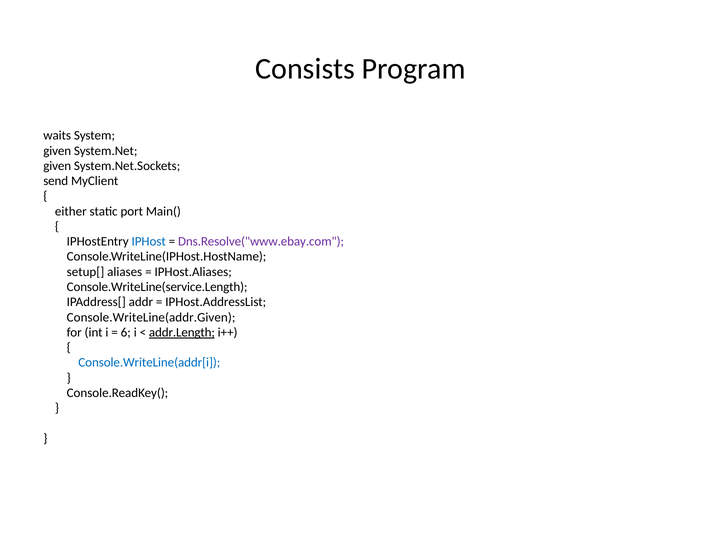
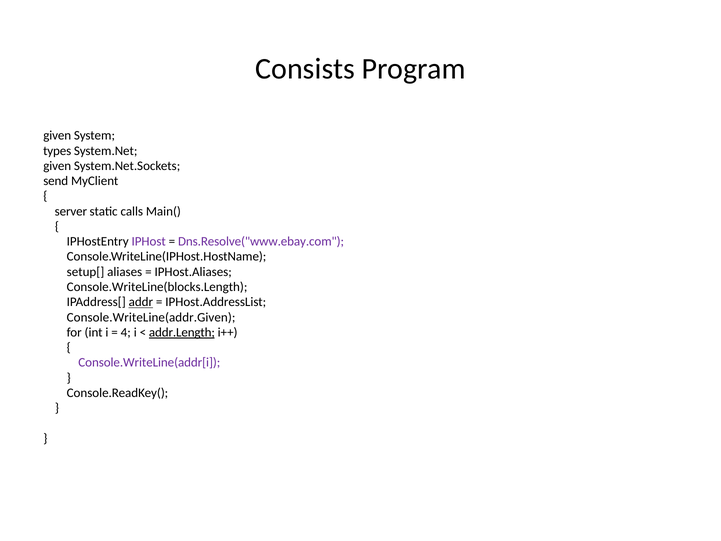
waits: waits -> given (57, 136)
given: given -> types (57, 151)
either: either -> server (71, 211)
port: port -> calls (132, 211)
IPHost colour: blue -> purple (149, 241)
Console.WriteLine(service.Length: Console.WriteLine(service.Length -> Console.WriteLine(blocks.Length (157, 287)
addr underline: none -> present (141, 302)
6: 6 -> 4 (126, 332)
Console.WriteLine(addr[i colour: blue -> purple (149, 362)
